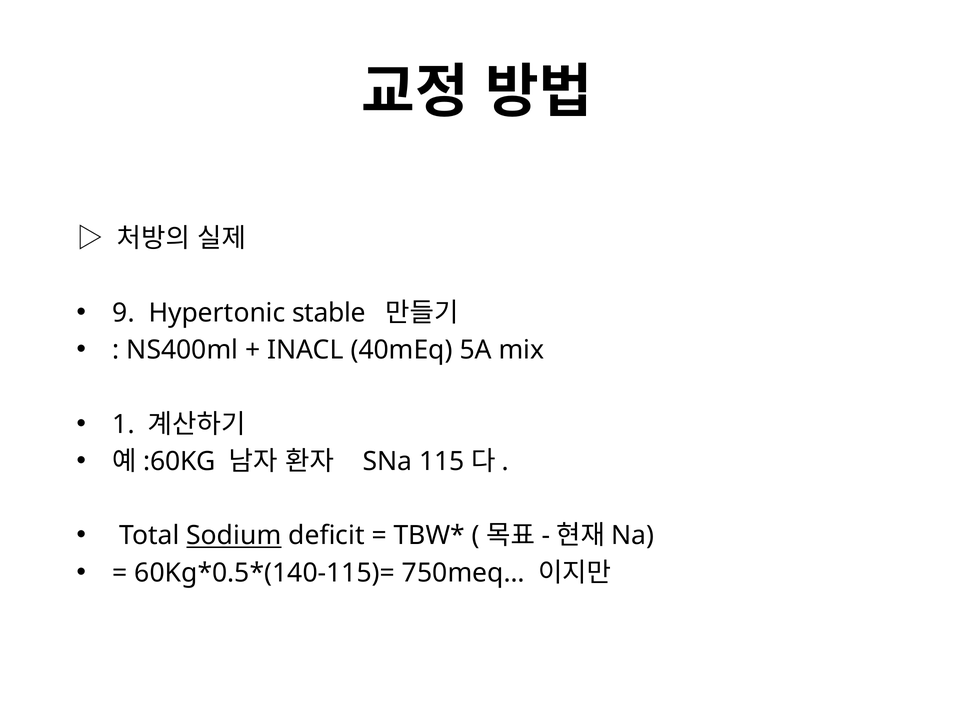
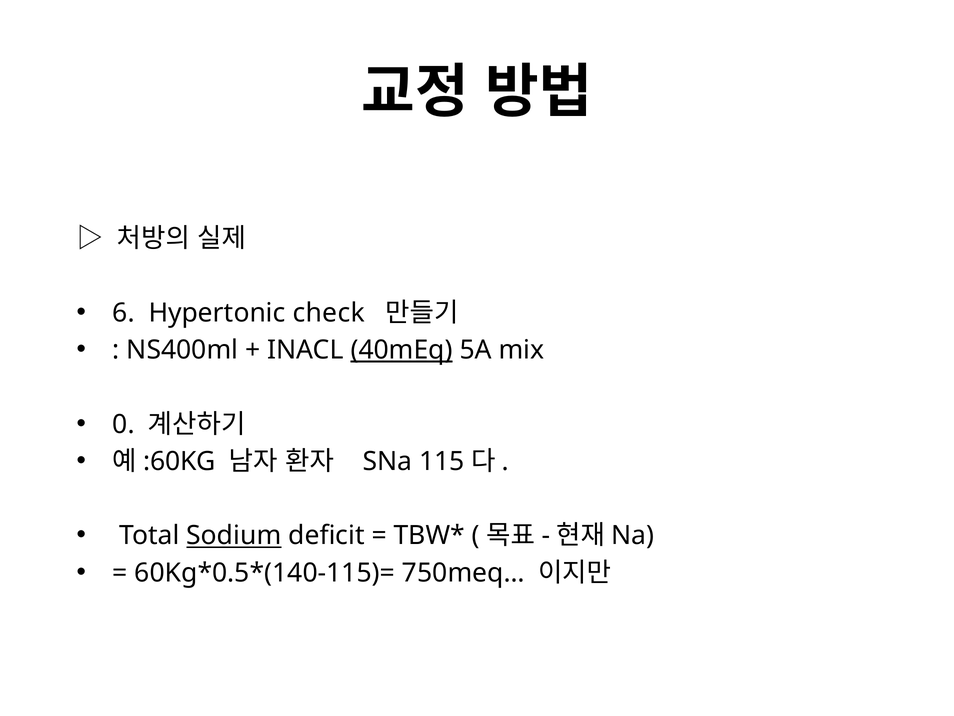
9: 9 -> 6 (124, 313)
stable: stable -> check (329, 313)
40mEq underline: none -> present (402, 350)
1: 1 -> 0 (124, 424)
